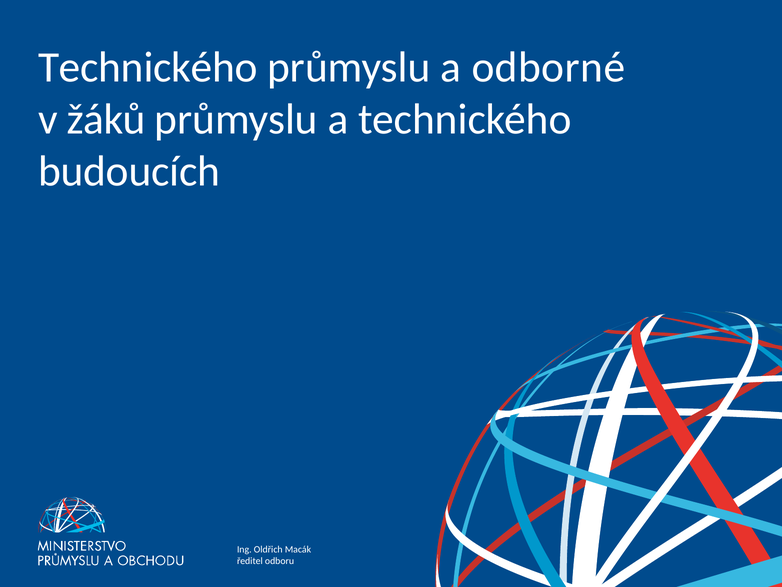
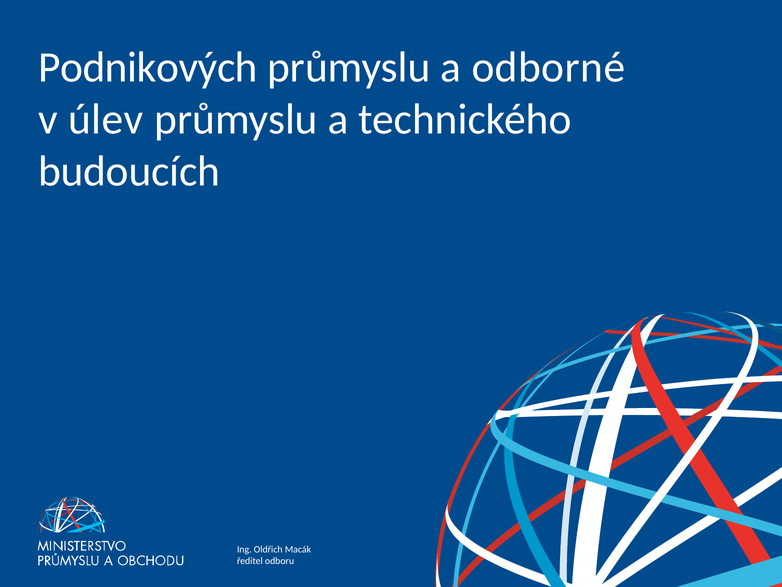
Technického: Technického -> Podnikových (148, 67)
žáků: žáků -> úlev (106, 119)
